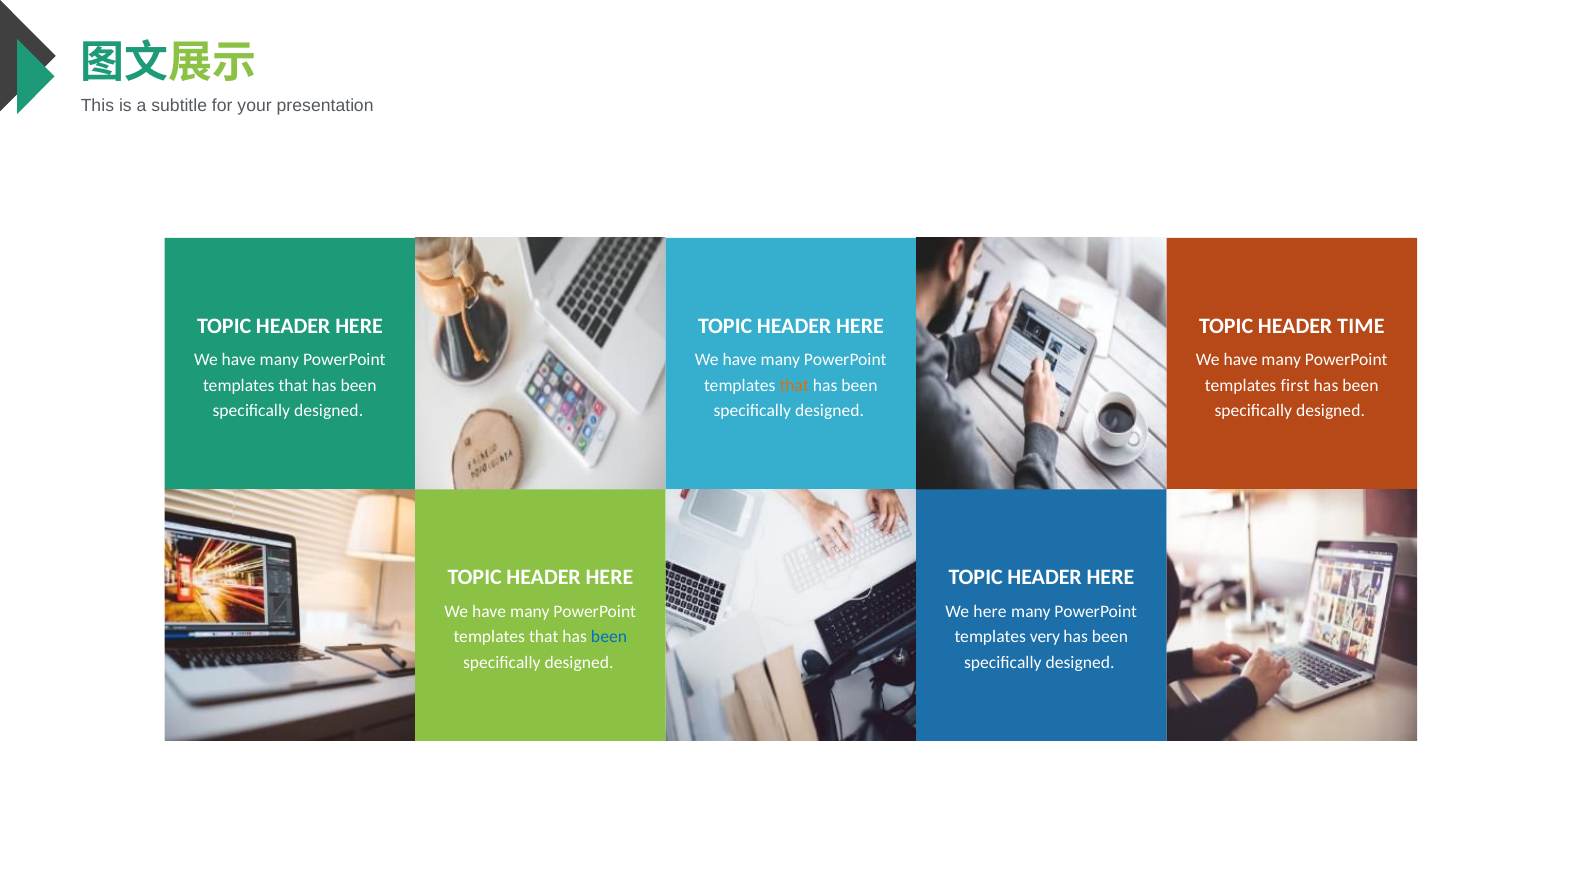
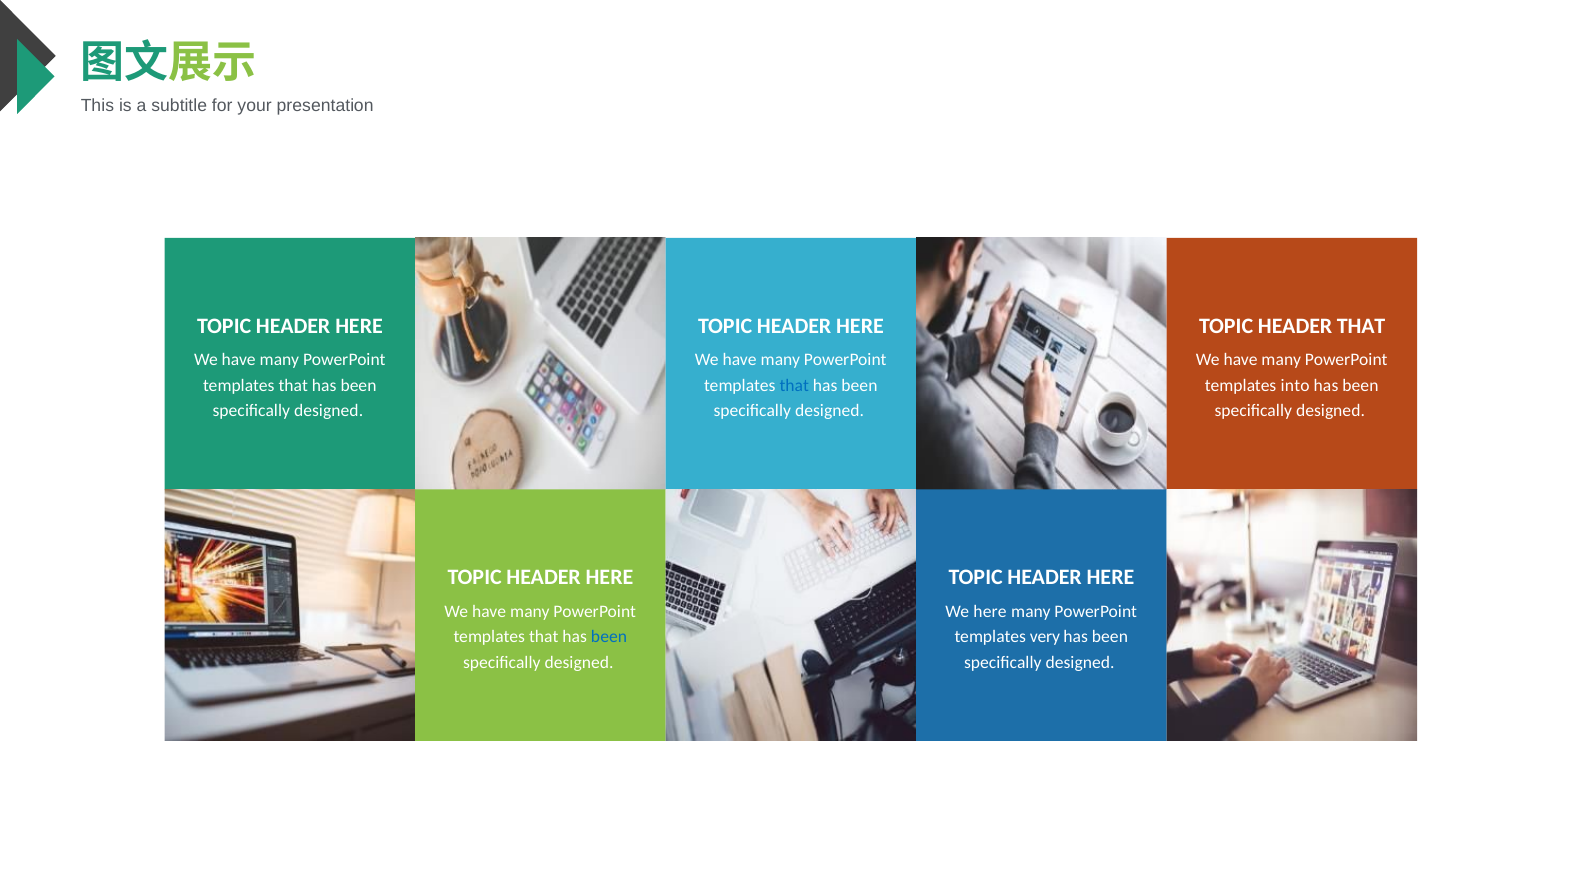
HEADER TIME: TIME -> THAT (1361, 326)
that colour: orange -> blue (794, 385)
first: first -> into (1295, 385)
